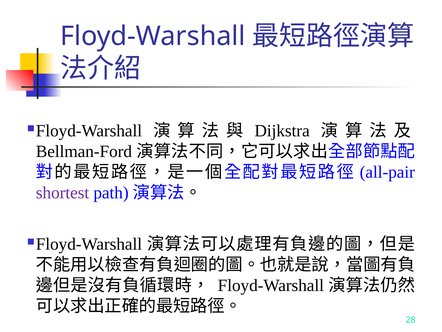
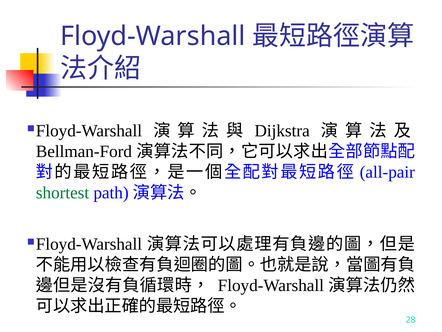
shortest colour: purple -> green (63, 193)
